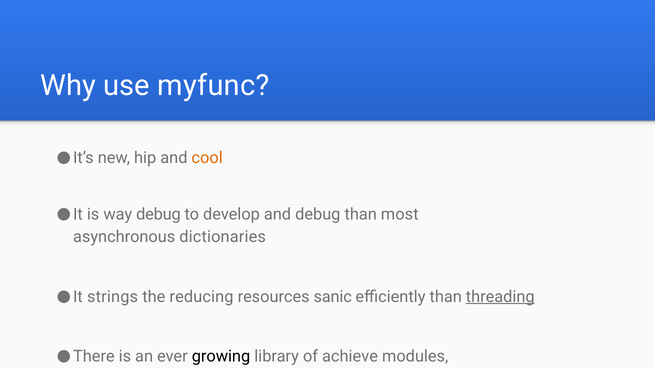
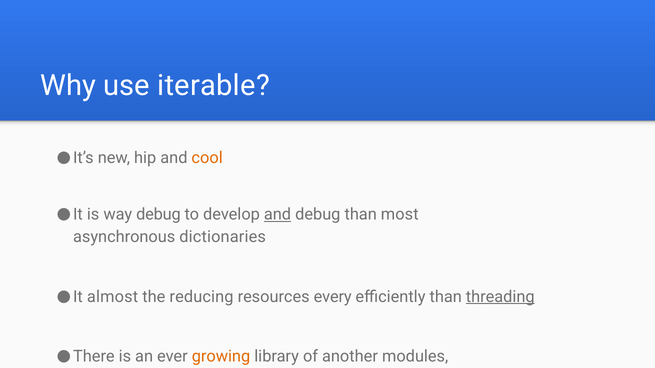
myfunc: myfunc -> iterable (213, 86)
and underline: none -> present (278, 215)
strings: strings -> almost (113, 297)
sanic: sanic -> every (333, 297)
growing colour: black -> orange (221, 357)
achieve: achieve -> another (350, 357)
